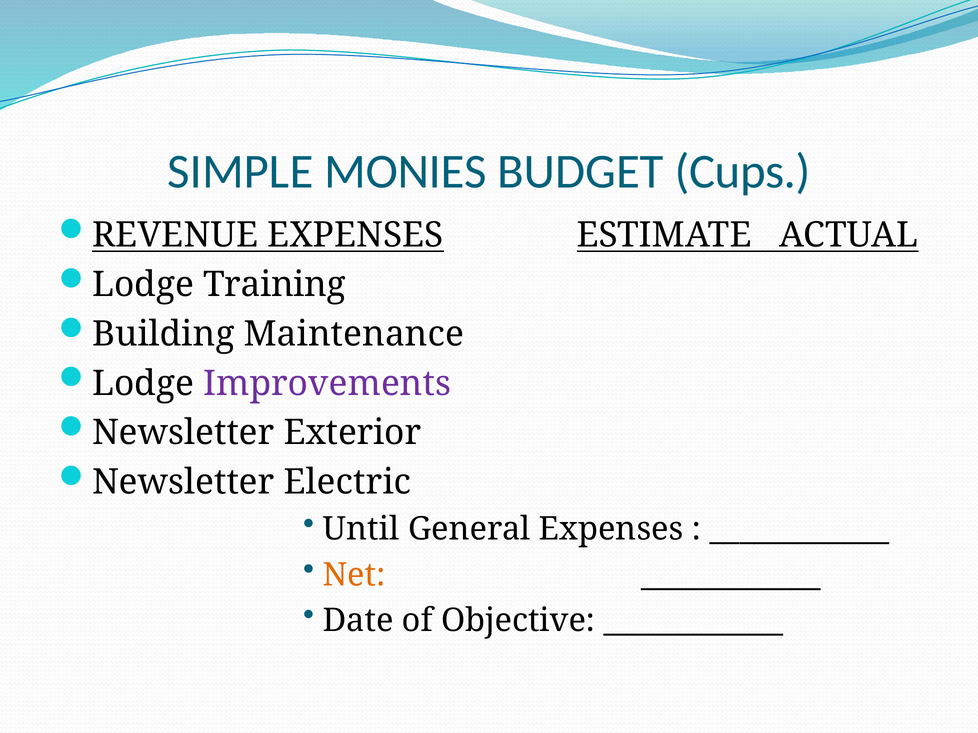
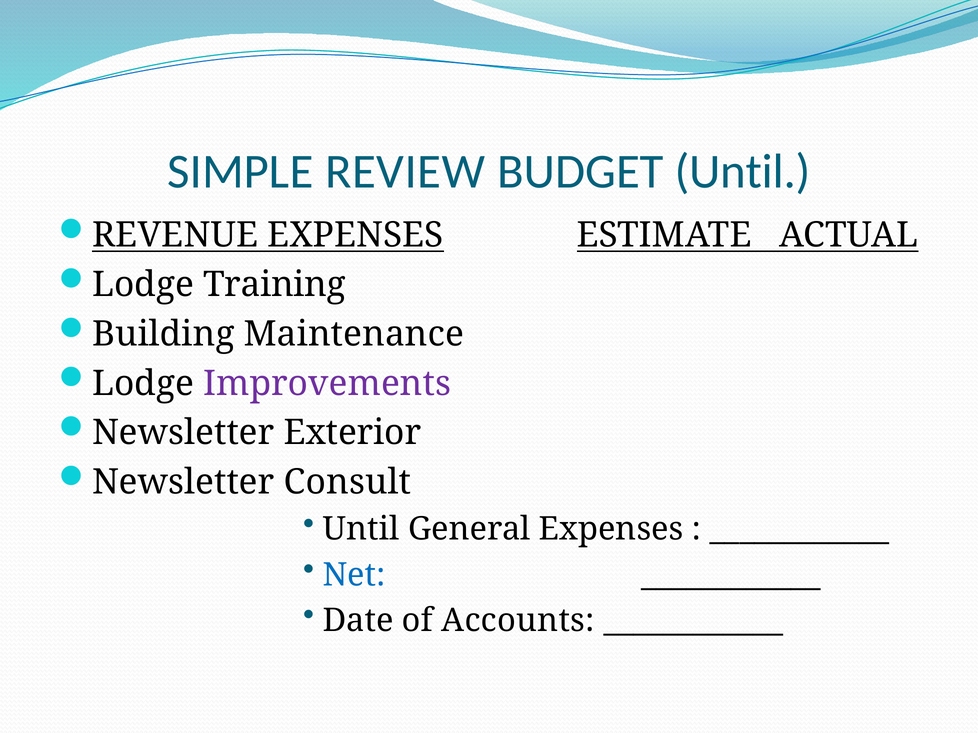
MONIES: MONIES -> REVIEW (405, 172)
BUDGET Cups: Cups -> Until (743, 172)
Electric: Electric -> Consult (347, 482)
Net colour: orange -> blue (354, 575)
Objective: Objective -> Accounts (518, 621)
